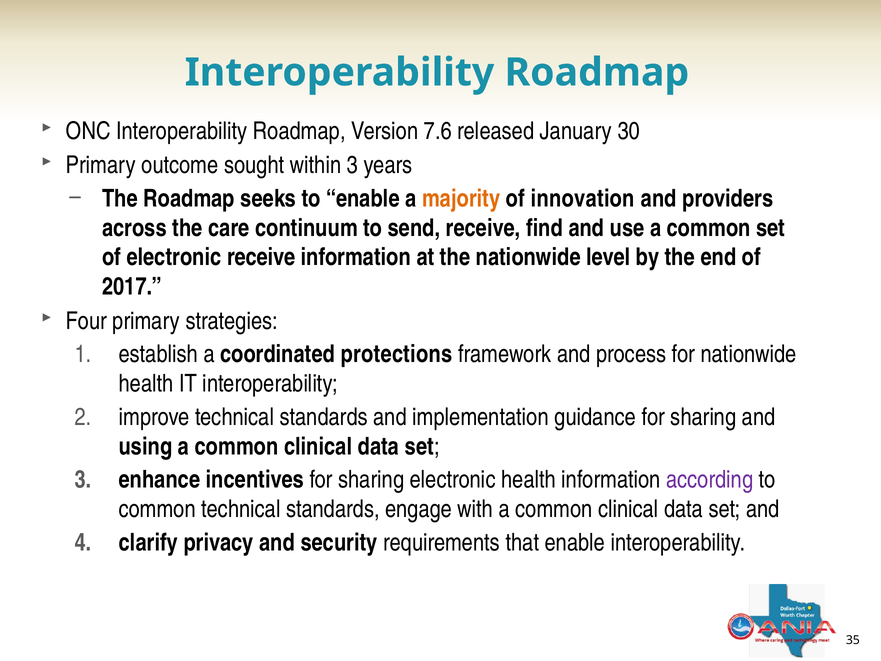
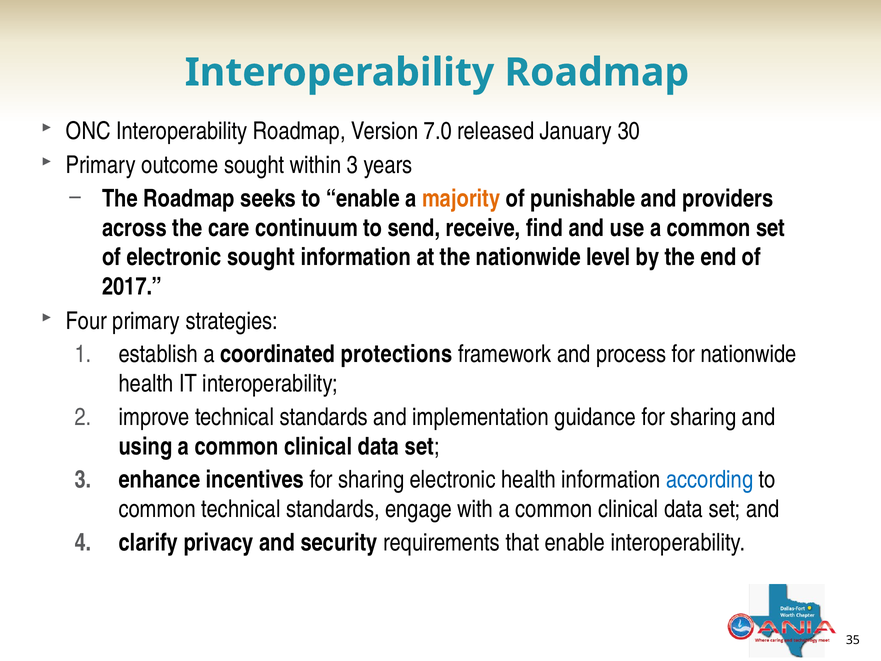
7.6: 7.6 -> 7.0 (438, 131)
innovation: innovation -> punishable (583, 198)
electronic receive: receive -> sought (261, 257)
according colour: purple -> blue (710, 480)
